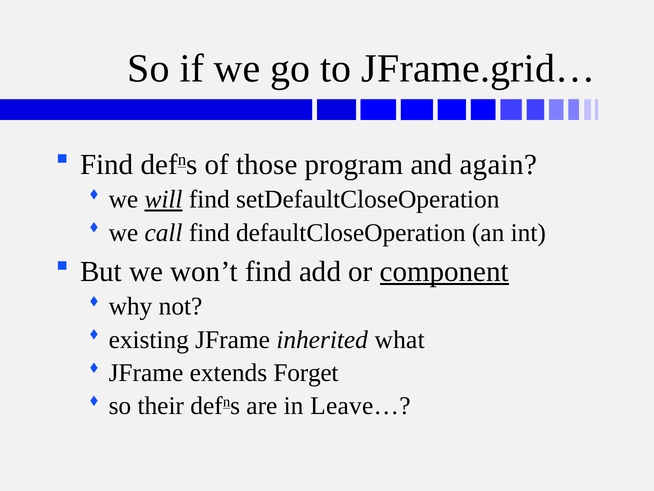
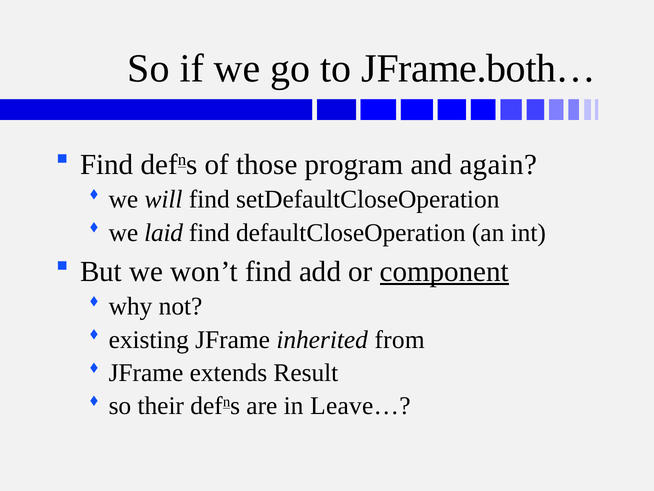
JFrame.grid…: JFrame.grid… -> JFrame.both… (479, 68)
will underline: present -> none (164, 199)
call: call -> laid (164, 232)
what: what -> from (400, 339)
Forget: Forget -> Result (306, 372)
